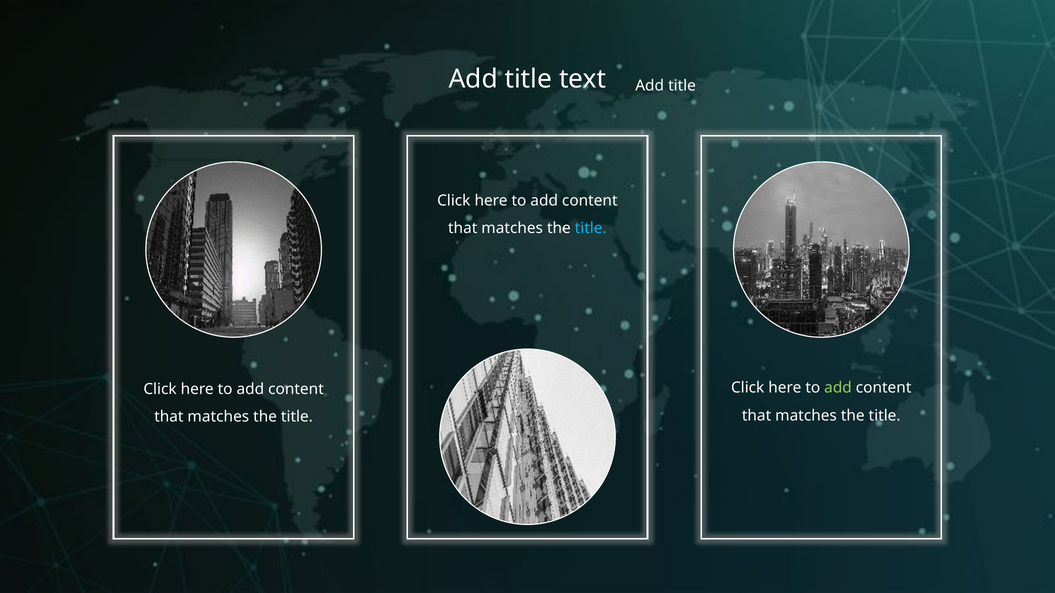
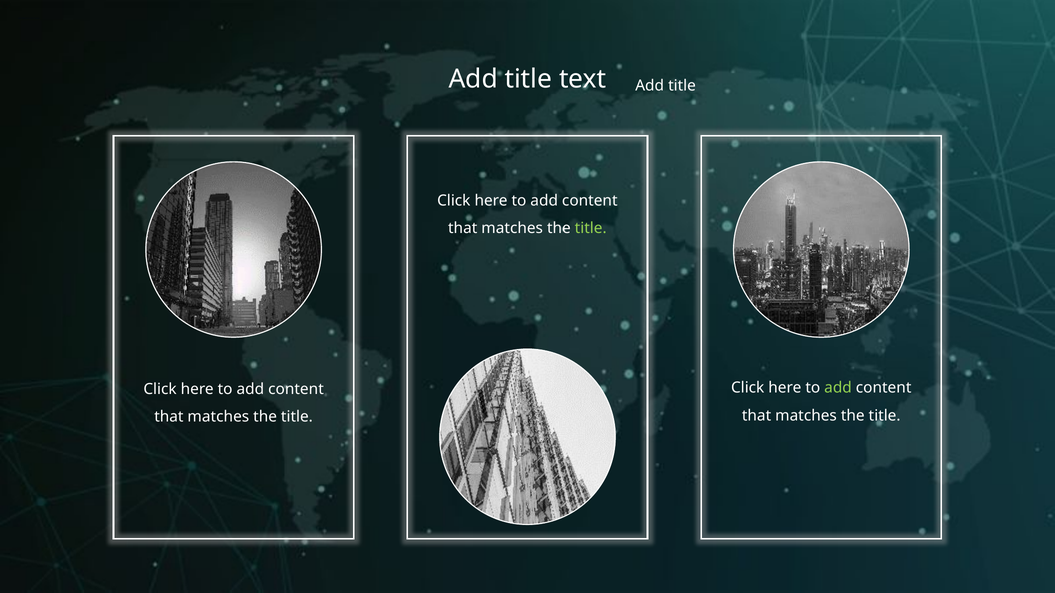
title colour: light blue -> light green (591, 228)
